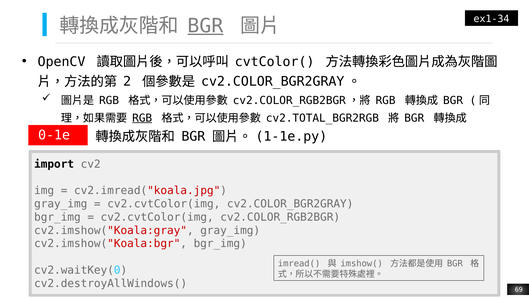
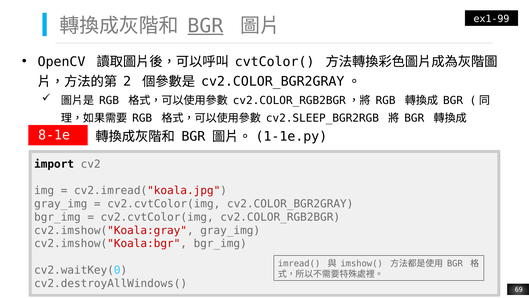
ex1-34: ex1-34 -> ex1-99 (491, 19)
RGB underline: present -> none (142, 118)
cv2.TOTAL_BGR2RGB: cv2.TOTAL_BGR2RGB -> cv2.SLEEP_BGR2RGB (322, 118)
0-1e: 0-1e -> 8-1e (54, 135)
